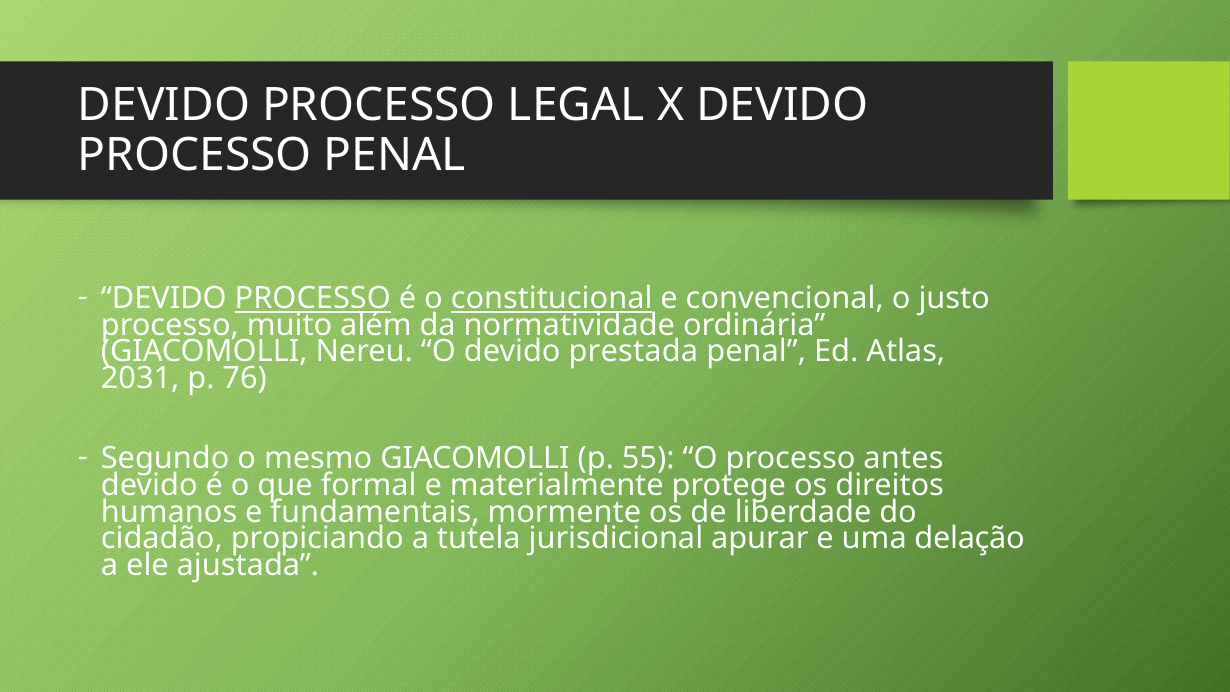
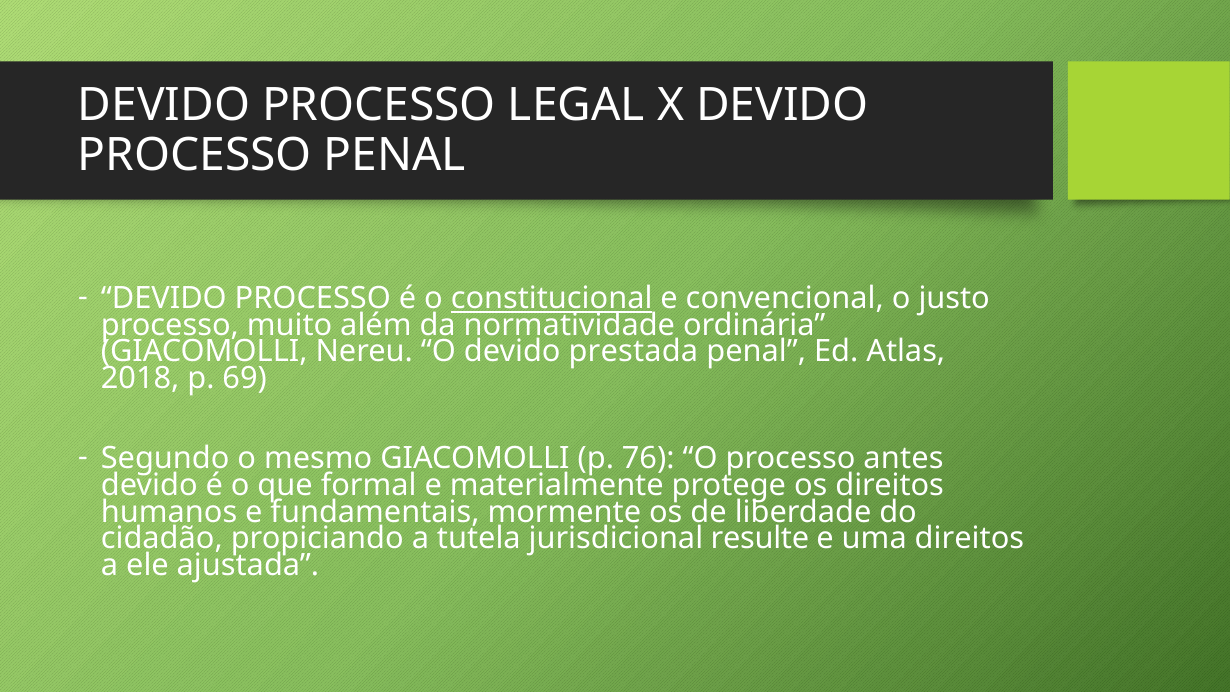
PROCESSO underline: present -> none (313, 299)
2031: 2031 -> 2018 (140, 378)
76: 76 -> 69 (245, 378)
55: 55 -> 76 (648, 459)
apurar: apurar -> resulte (760, 539)
uma delação: delação -> direitos (969, 539)
